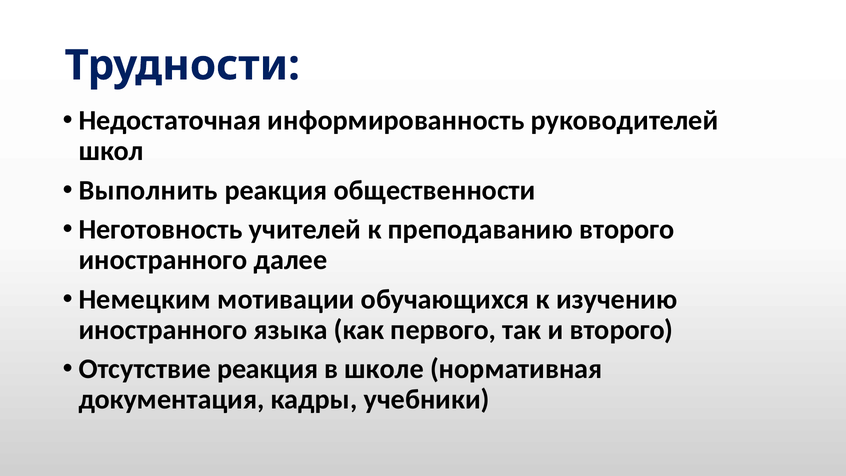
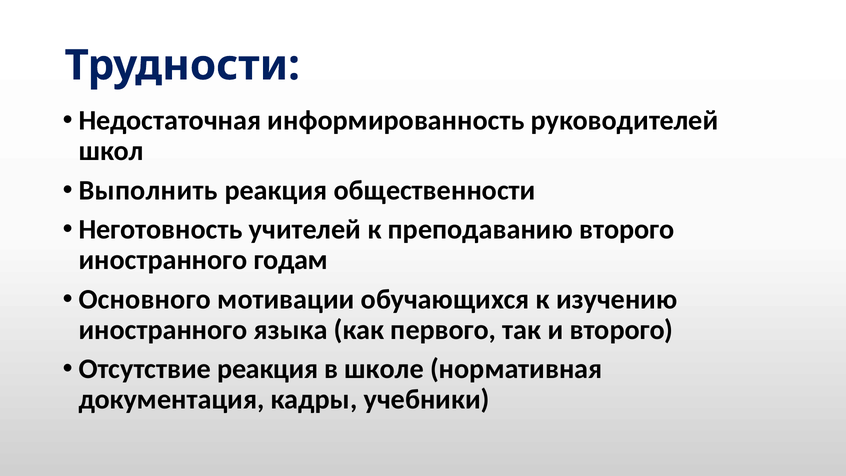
далее: далее -> годам (291, 260)
Немецким: Немецким -> Основного (145, 299)
